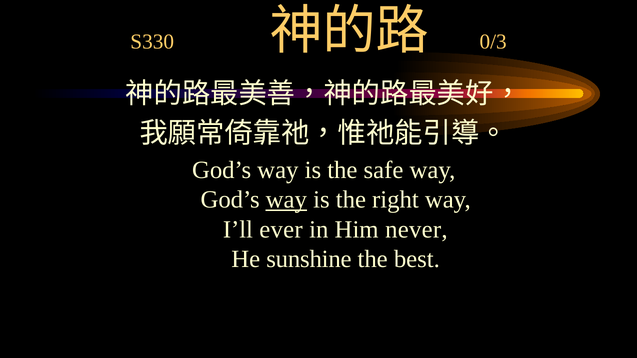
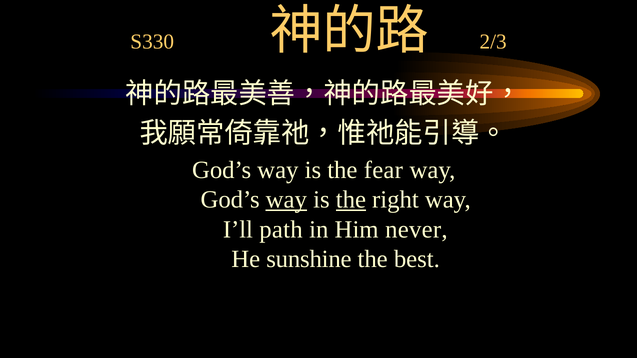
0/3: 0/3 -> 2/3 (493, 42)
safe: safe -> fear (383, 170)
the underline: none -> present (351, 200)
ever: ever -> path (281, 230)
